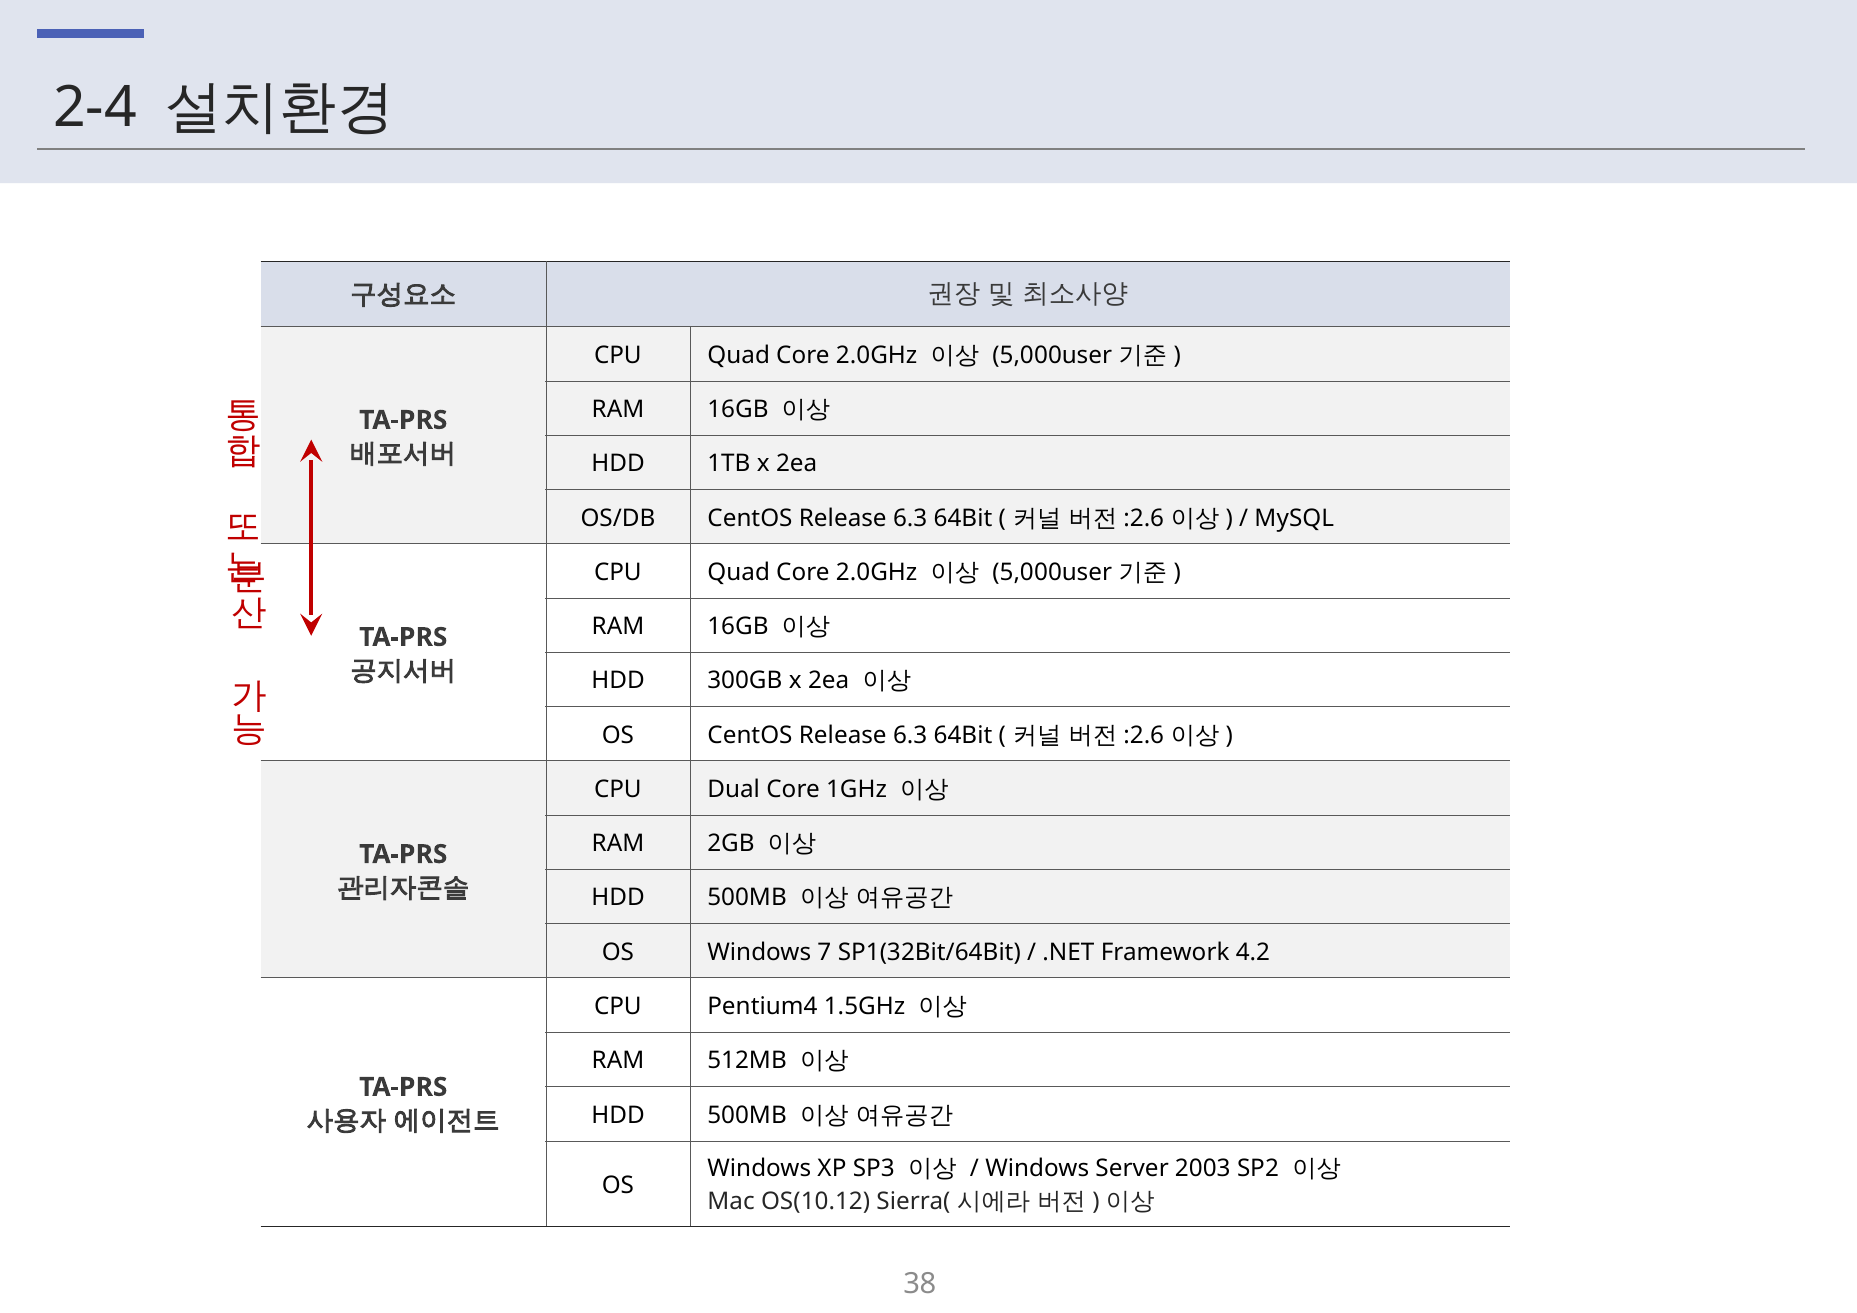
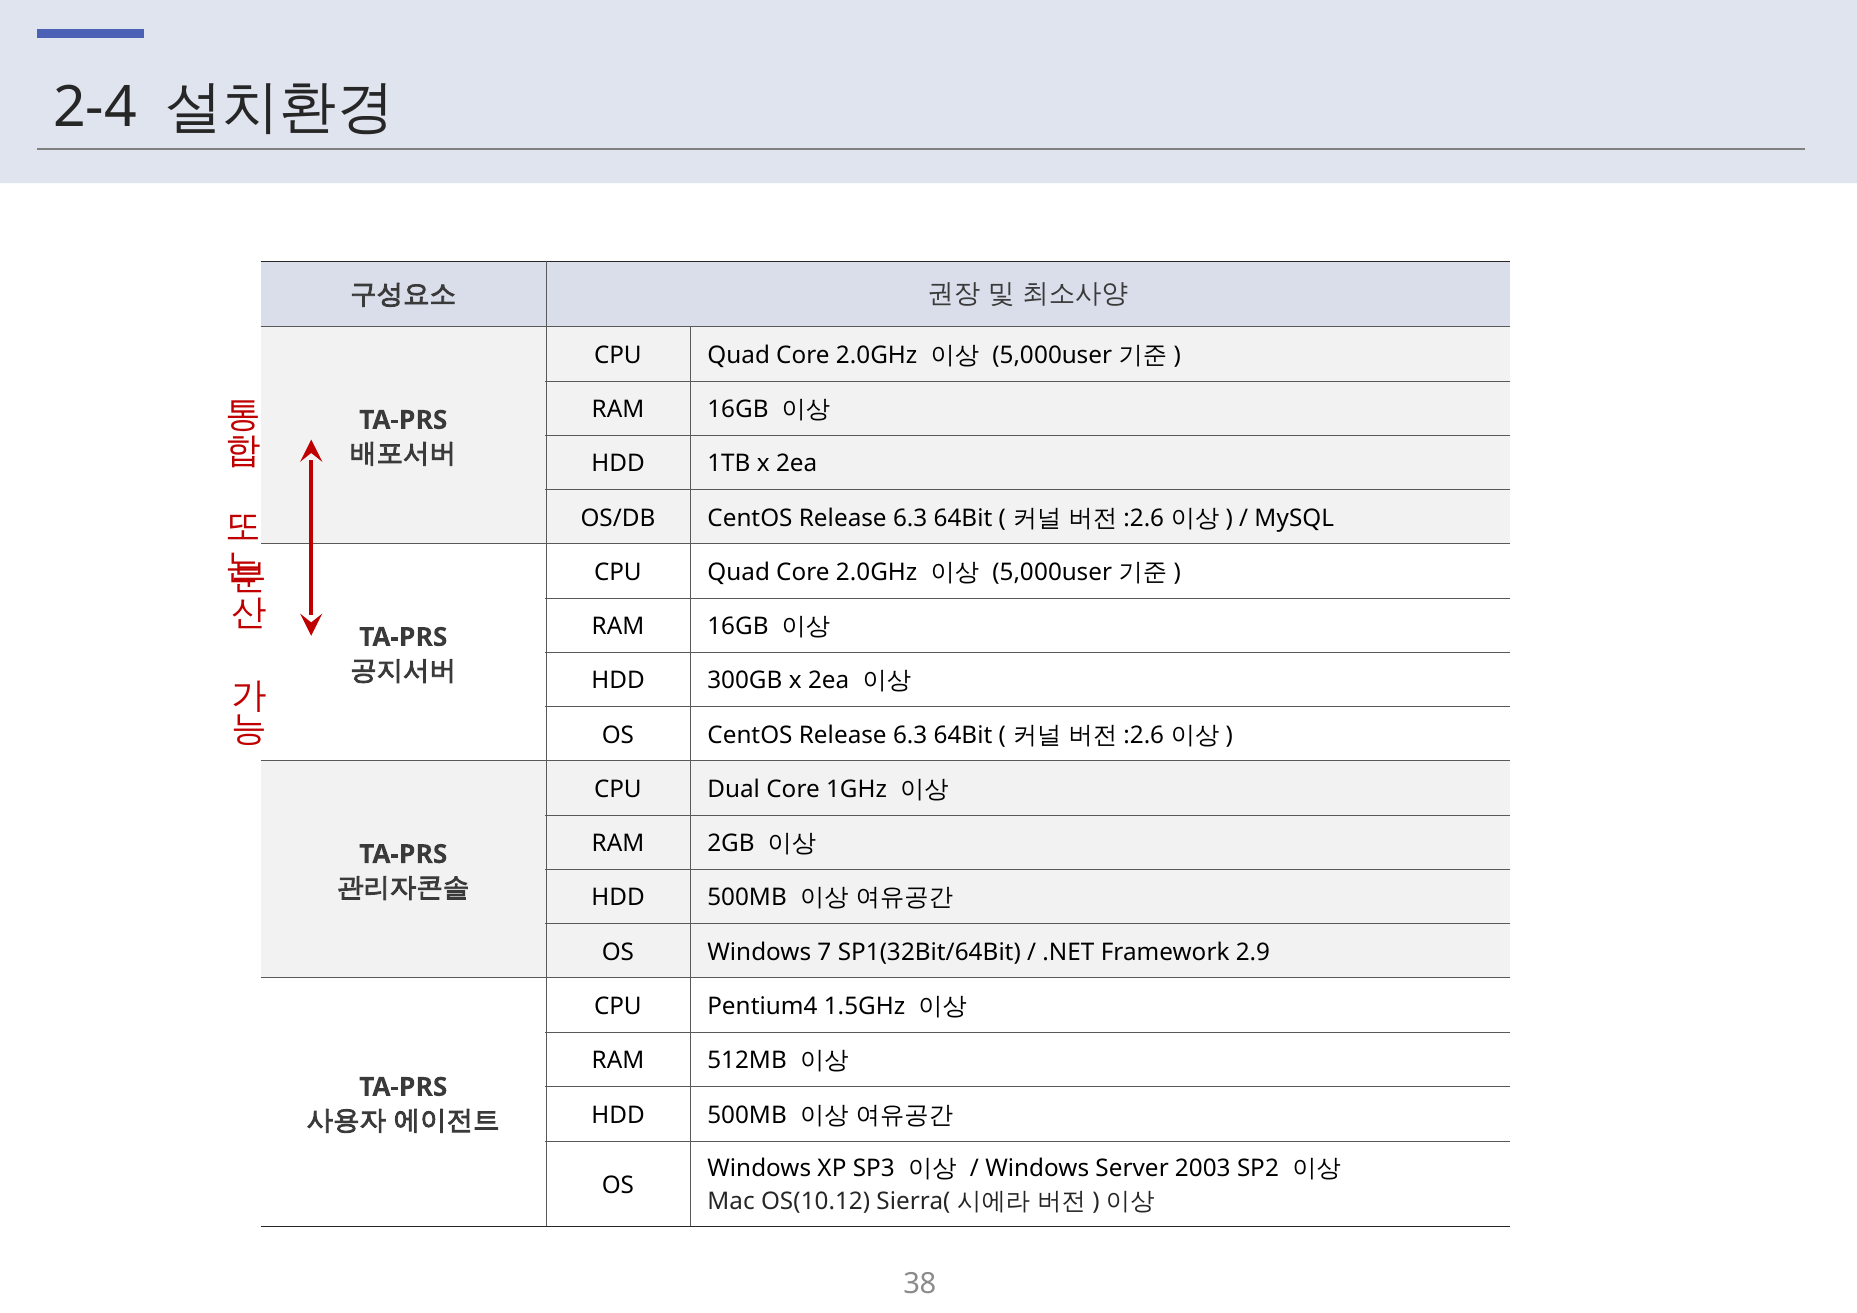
4.2: 4.2 -> 2.9 (1253, 952)
